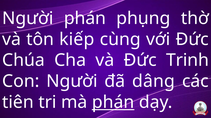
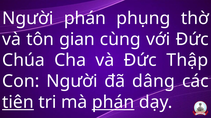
kiếp: kiếp -> gian (77, 39)
Trinh: Trinh -> Thập (187, 61)
tiên underline: none -> present (18, 103)
